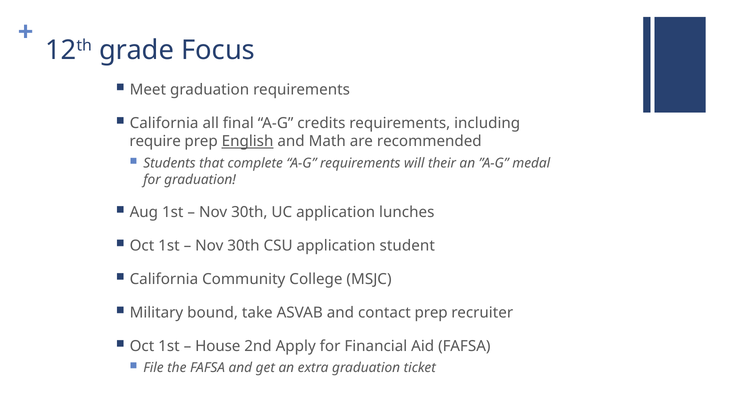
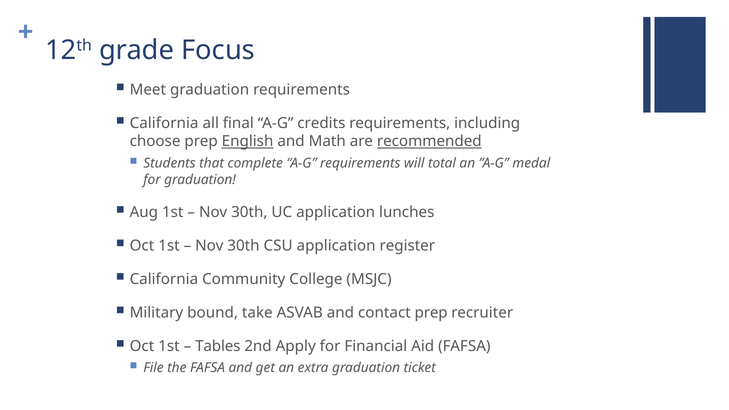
require: require -> choose (155, 141)
recommended underline: none -> present (429, 141)
their: their -> total (442, 163)
student: student -> register (407, 246)
House: House -> Tables (218, 346)
